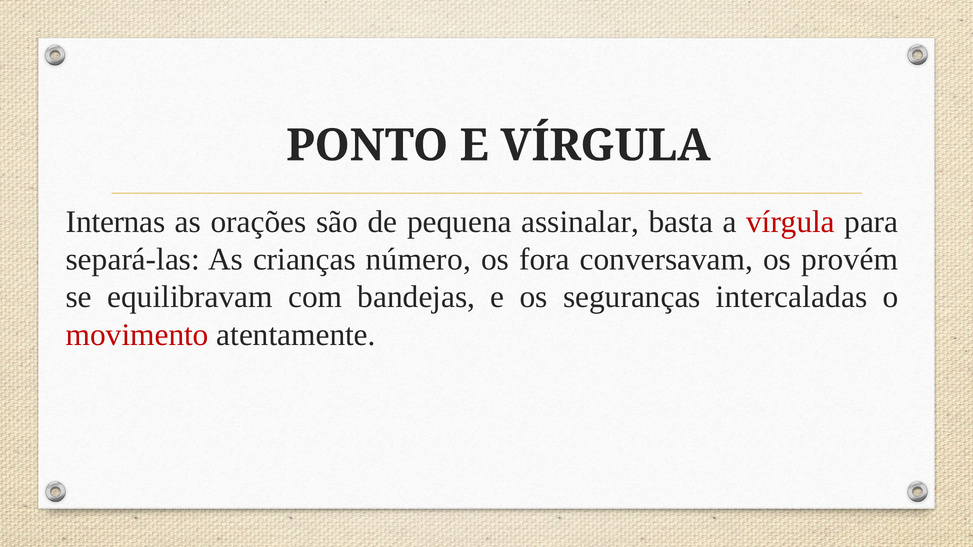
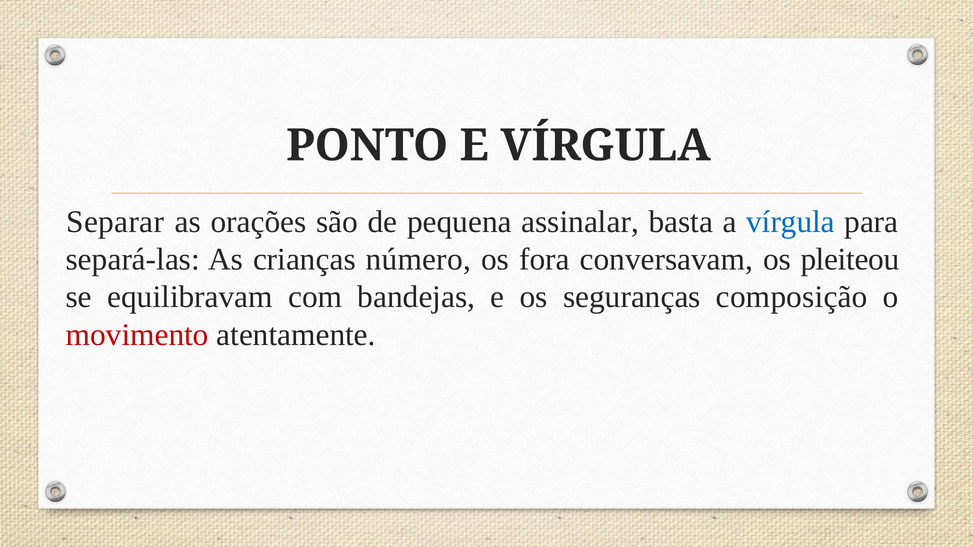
Internas: Internas -> Separar (115, 222)
vírgula colour: red -> blue (790, 222)
provém: provém -> pleiteou (850, 260)
intercaladas: intercaladas -> composição (792, 297)
